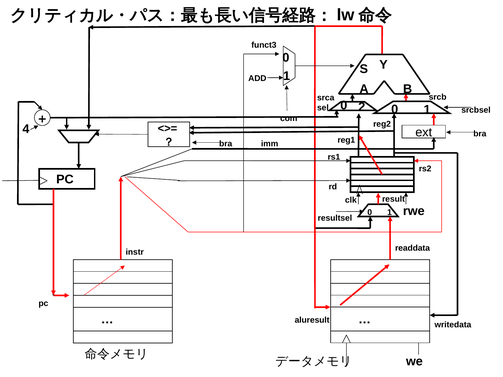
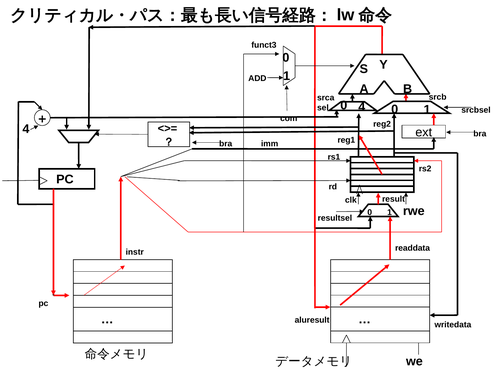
0 2: 2 -> 4 (362, 107)
